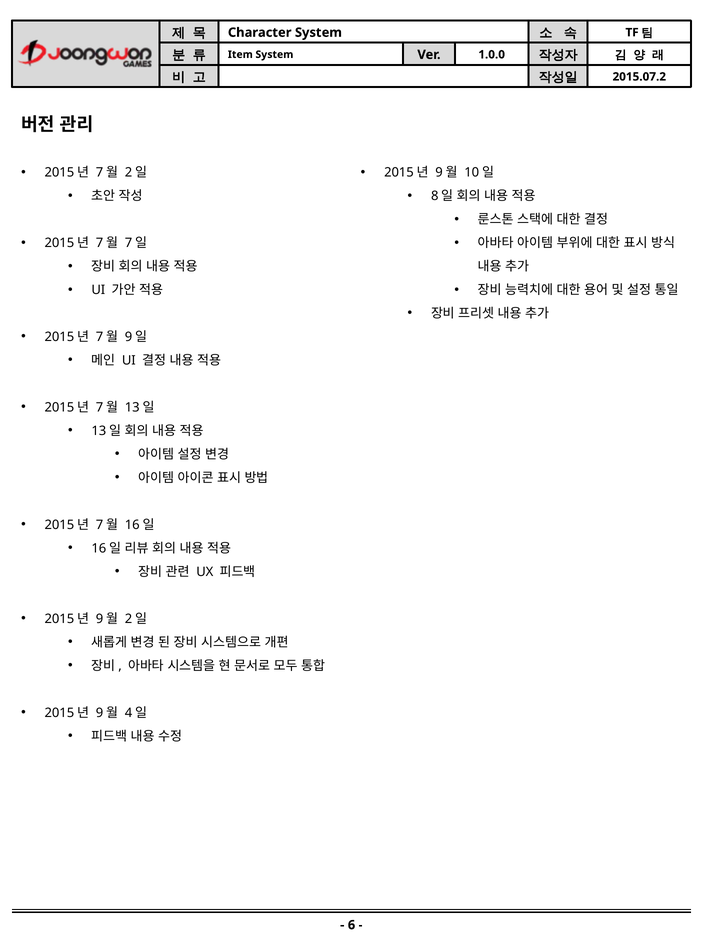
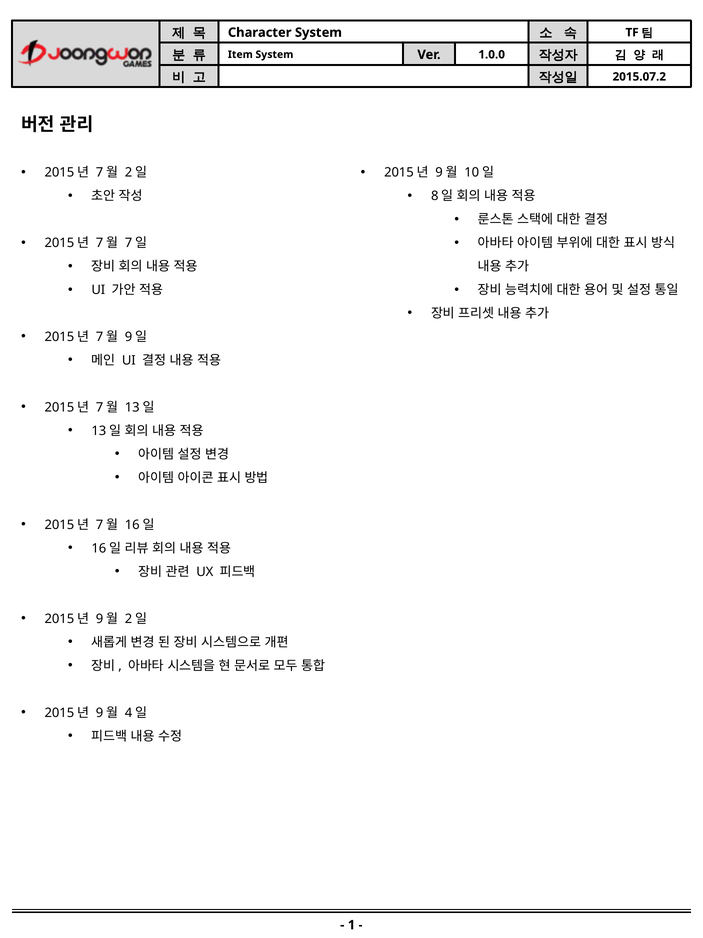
6: 6 -> 1 (352, 924)
